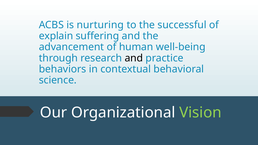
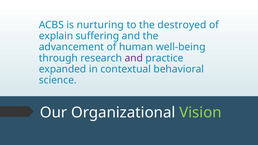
successful: successful -> destroyed (182, 25)
and colour: black -> purple (134, 58)
behaviors: behaviors -> expanded (63, 69)
